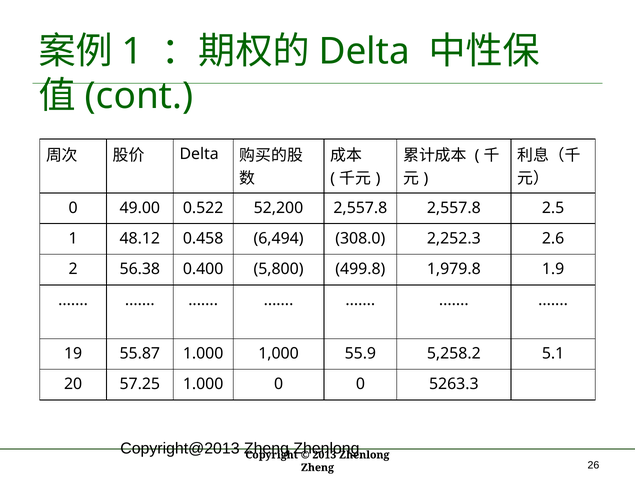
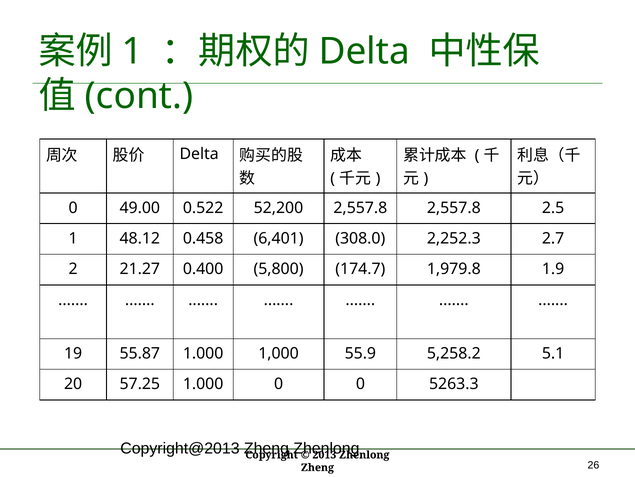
6,494: 6,494 -> 6,401 (279, 238)
2.6: 2.6 -> 2.7 (553, 238)
56.38: 56.38 -> 21.27 (140, 269)
499.8: 499.8 -> 174.7 (360, 269)
